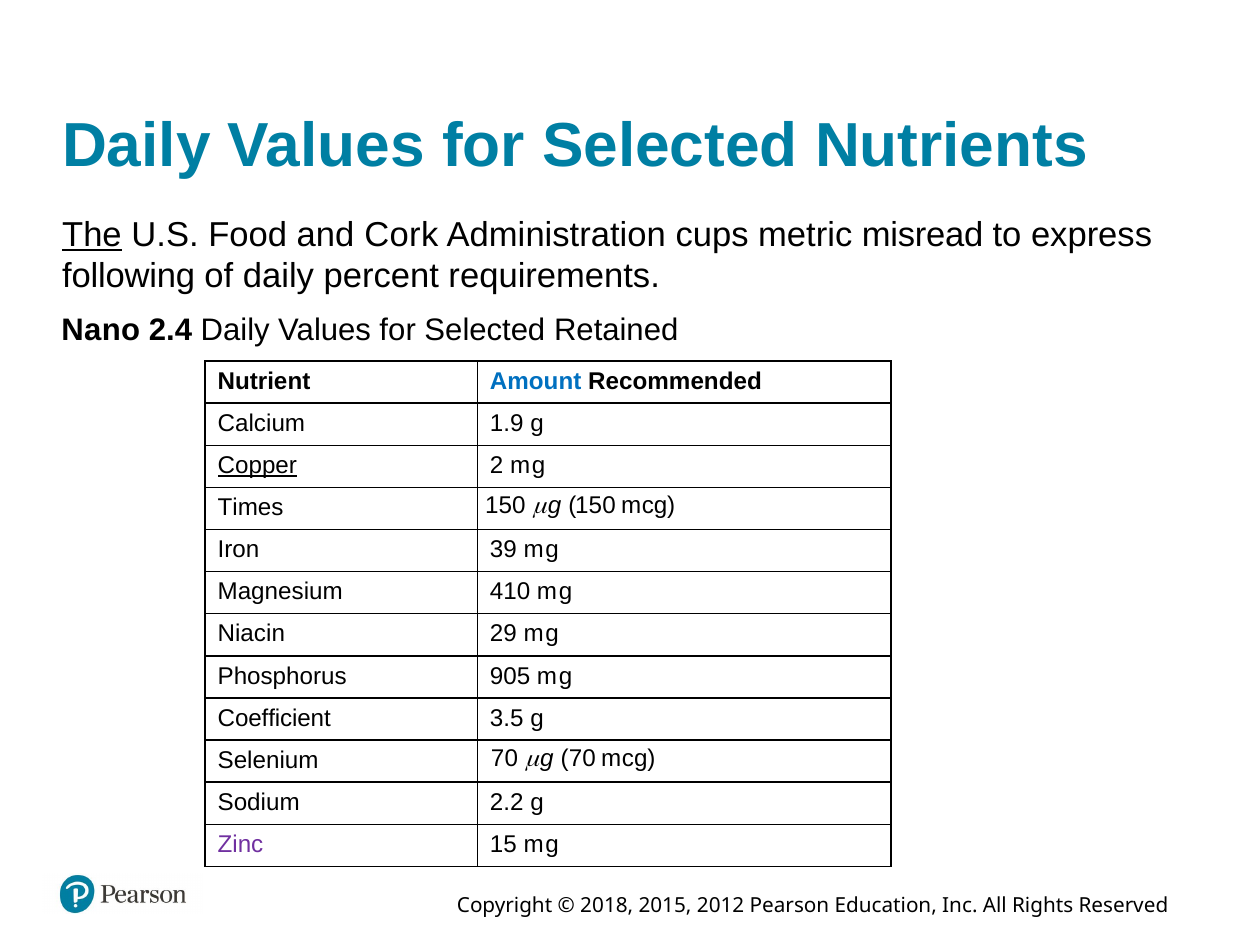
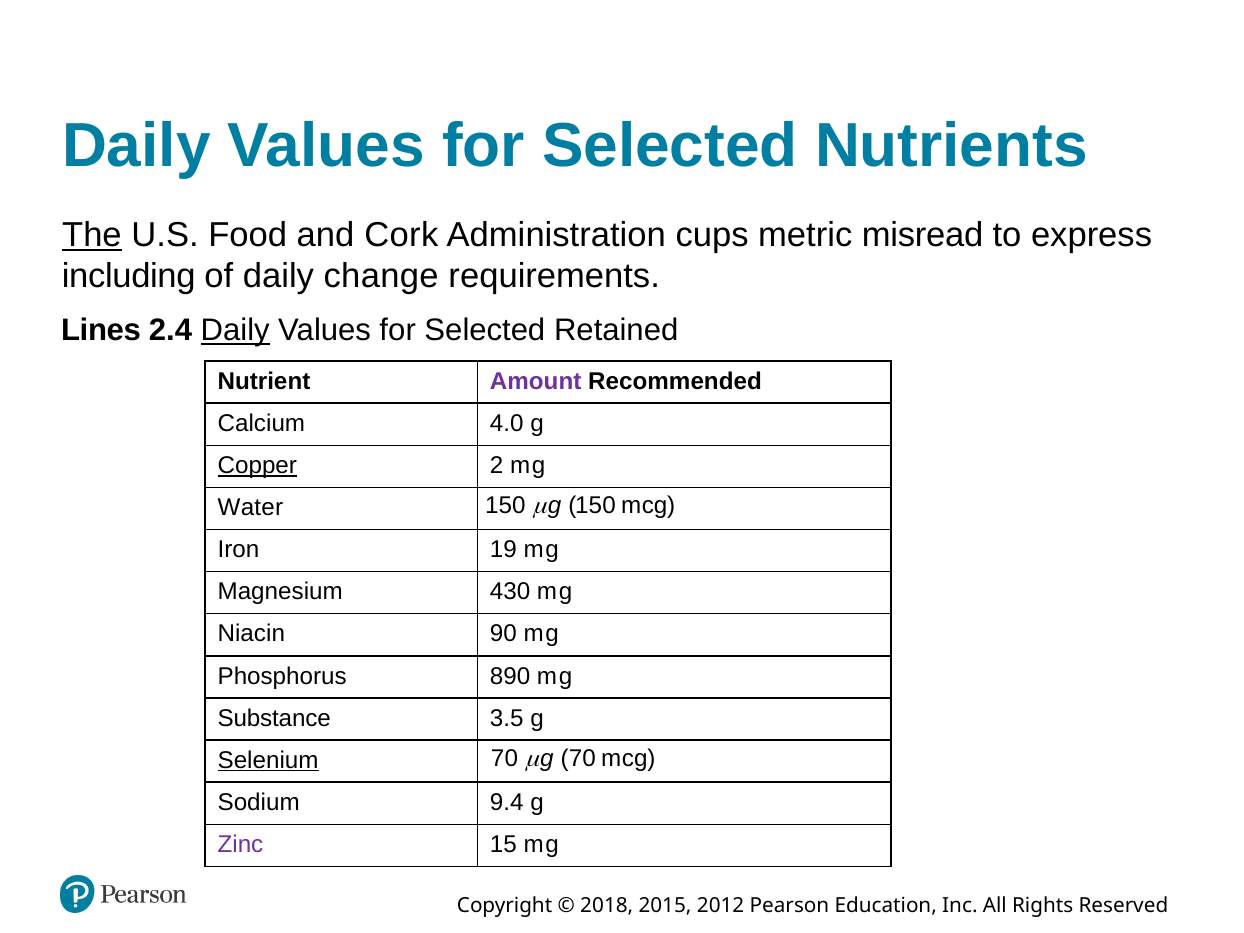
following: following -> including (129, 276)
percent: percent -> change (381, 276)
Nano: Nano -> Lines (101, 331)
Daily underline: none -> present (235, 331)
Amount colour: blue -> purple (536, 381)
1.9: 1.9 -> 4.0 (507, 423)
Times: Times -> Water (250, 508)
39: 39 -> 19 (503, 550)
410: 410 -> 430 (510, 592)
29: 29 -> 90 (503, 634)
905: 905 -> 890 (510, 676)
Coefficient: Coefficient -> Substance (274, 718)
Selenium underline: none -> present (268, 760)
2.2: 2.2 -> 9.4 (507, 802)
